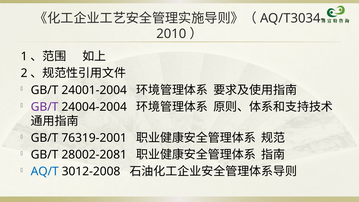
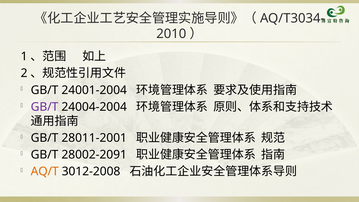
76319-2001: 76319-2001 -> 28011-2001 (94, 138)
28002-2081: 28002-2081 -> 28002-2091 (94, 155)
AQ/T colour: blue -> orange (45, 171)
